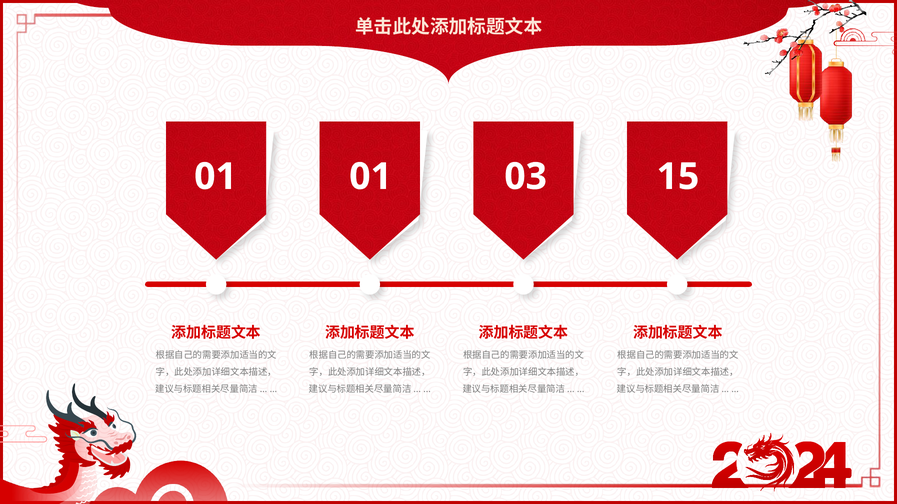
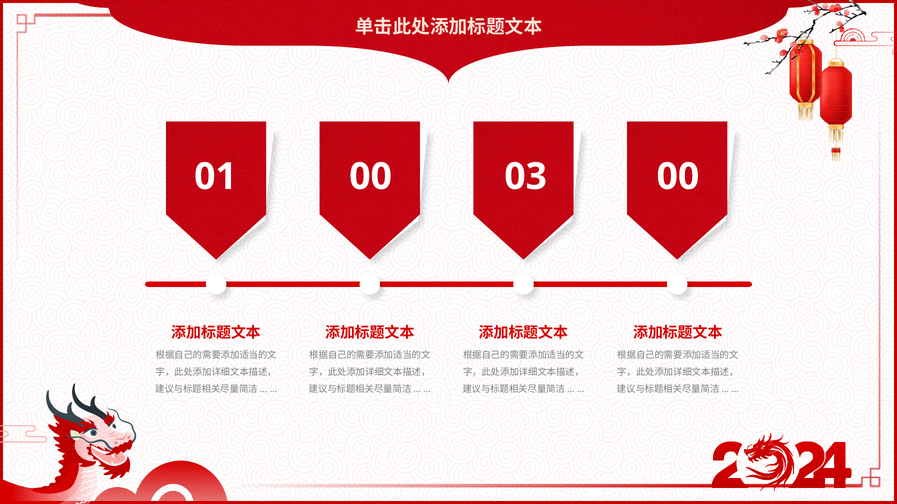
01 01: 01 -> 00 (371, 177)
03 15: 15 -> 00 (678, 177)
